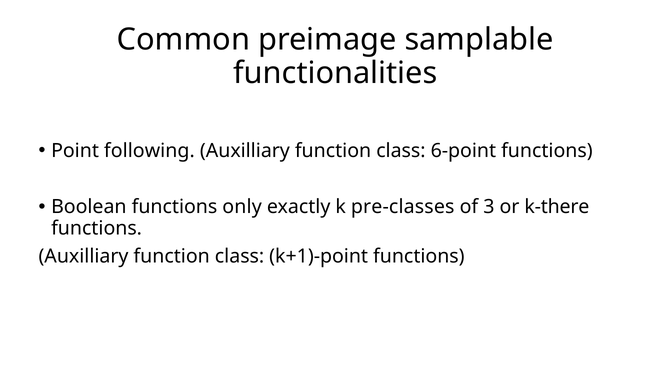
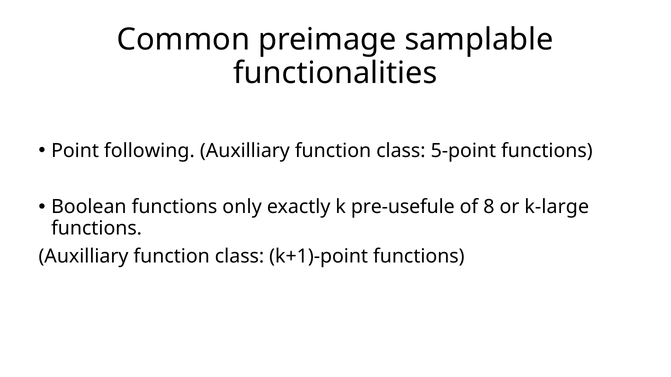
6-point: 6-point -> 5-point (463, 151)
pre-classes: pre-classes -> pre-usefule (403, 207)
3: 3 -> 8 (489, 207)
k-there: k-there -> k-large (557, 207)
